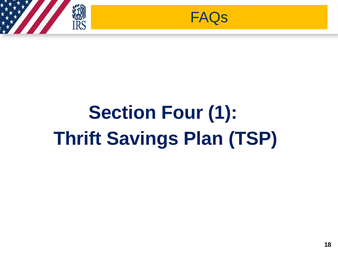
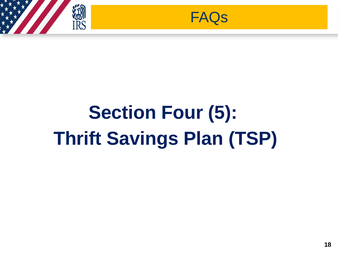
1: 1 -> 5 (223, 113)
